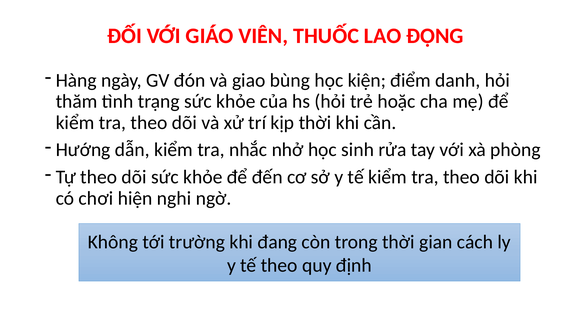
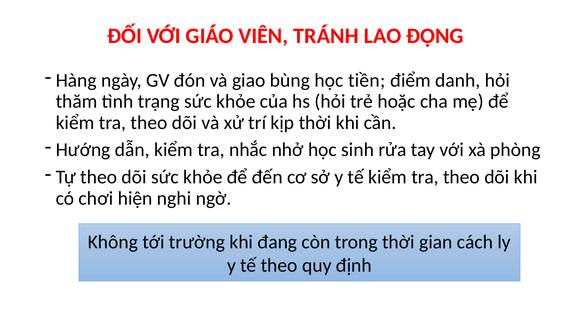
THUỐC: THUỐC -> TRÁNH (326, 36)
kiện: kiện -> tiền (367, 80)
